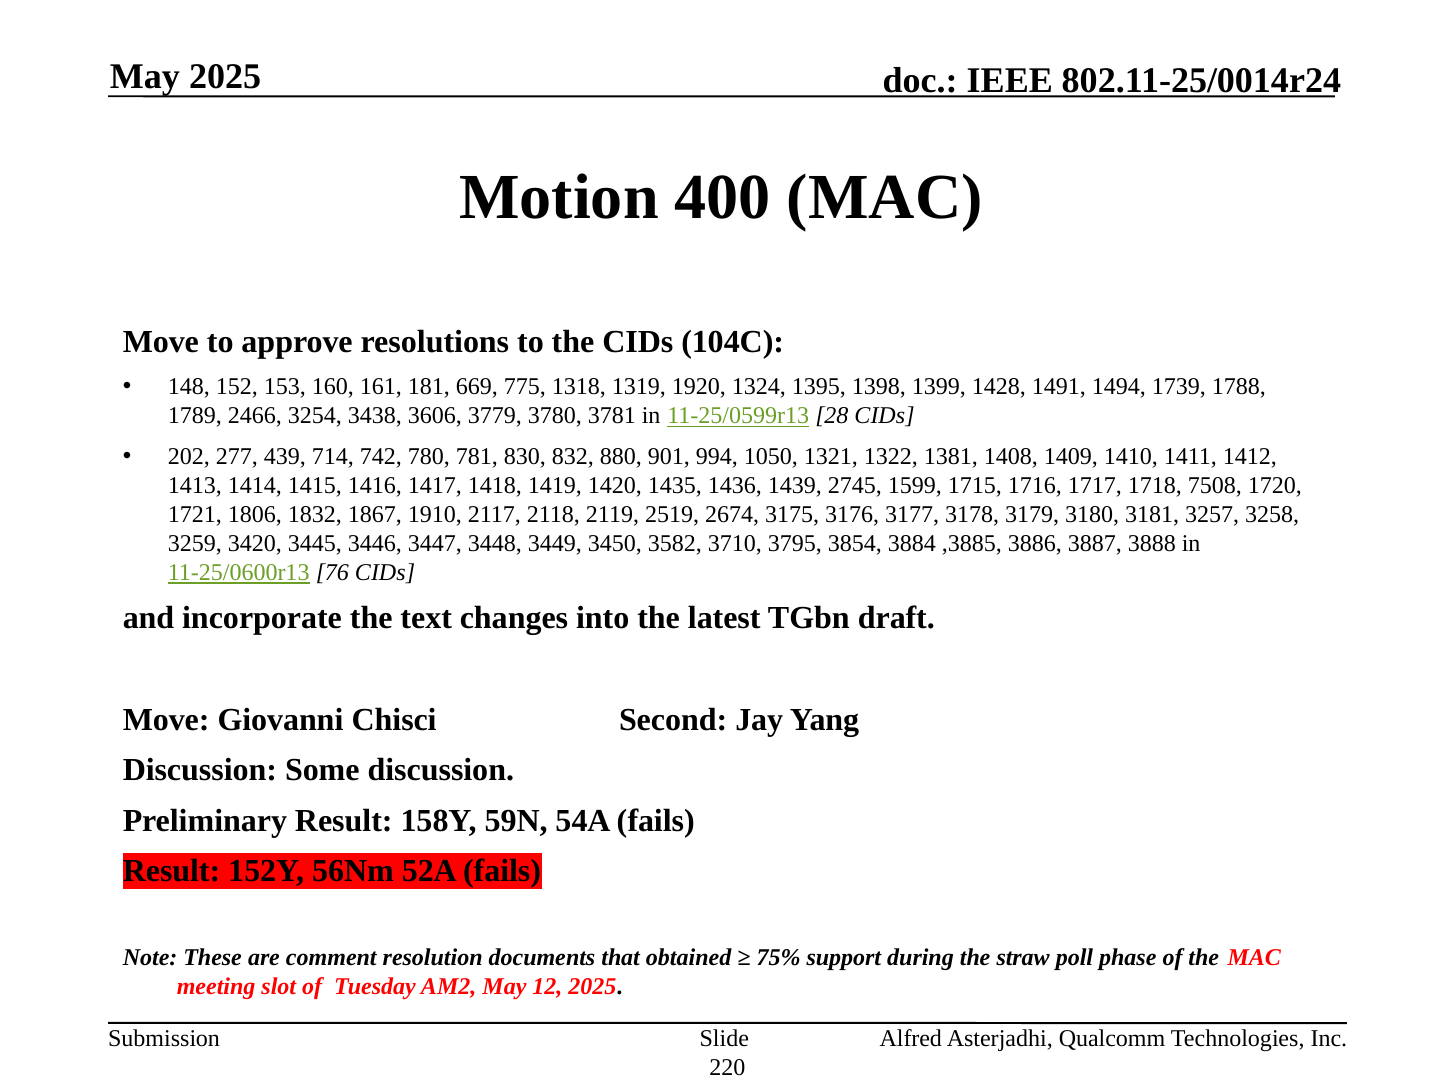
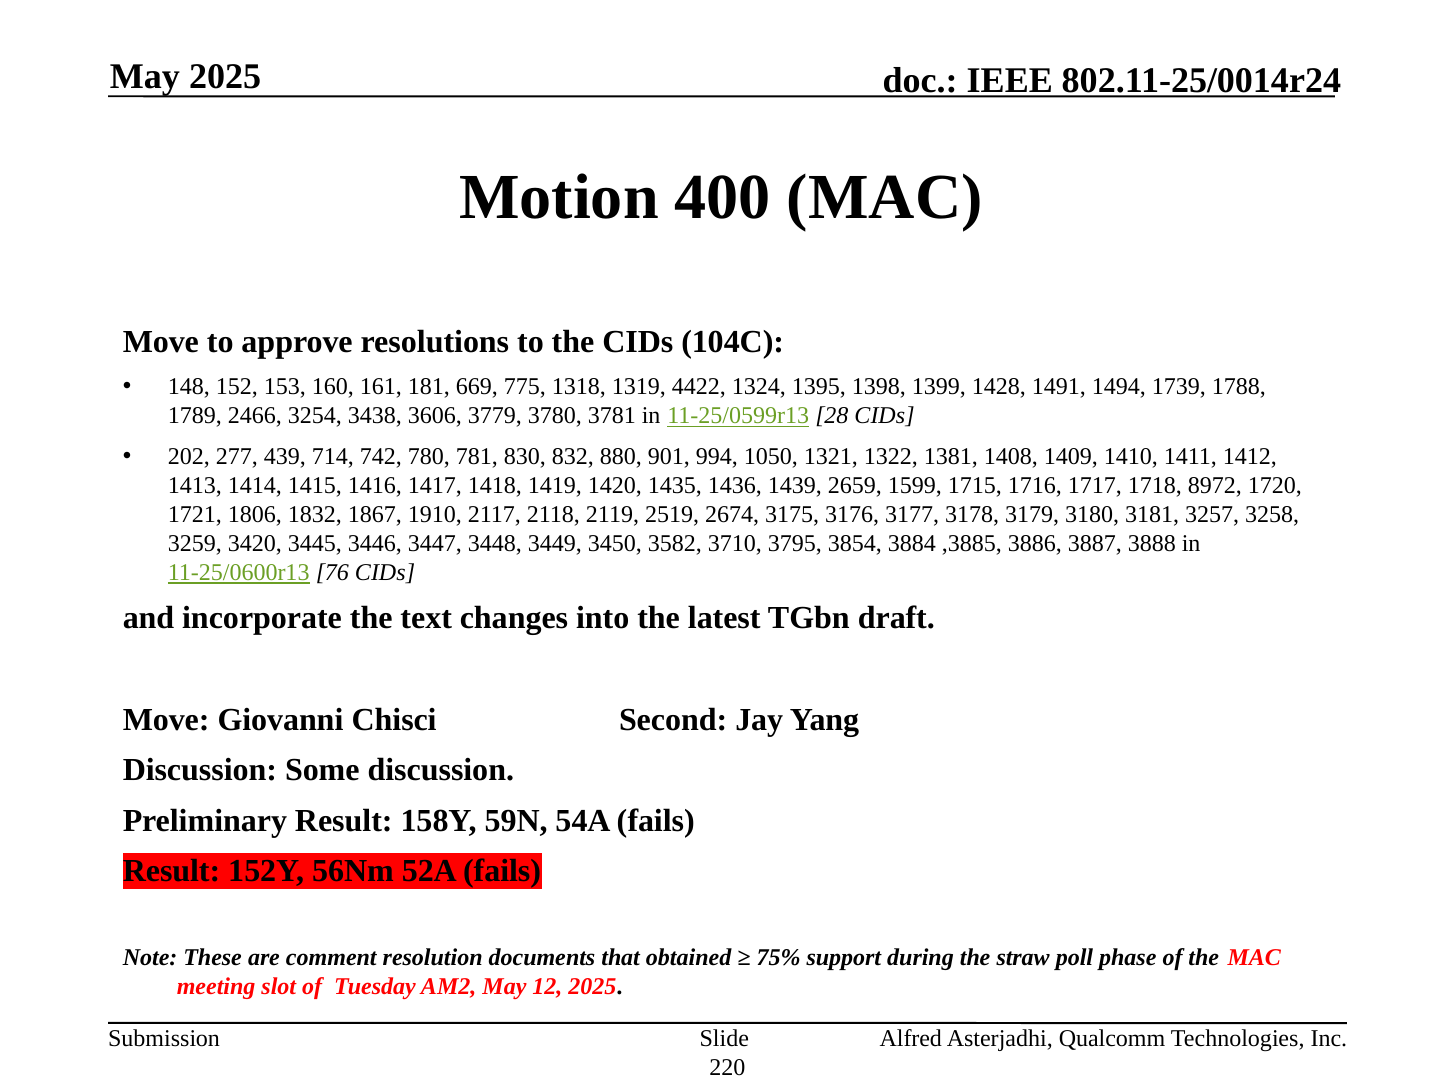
1920: 1920 -> 4422 (699, 387)
2745: 2745 -> 2659 (855, 485)
7508: 7508 -> 8972 (1215, 485)
